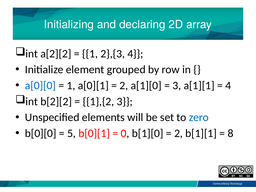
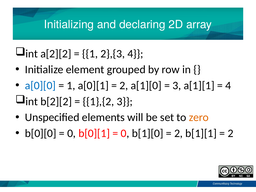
zero colour: blue -> orange (199, 117)
5: 5 -> 0 (72, 133)
8: 8 -> 2 (230, 133)
